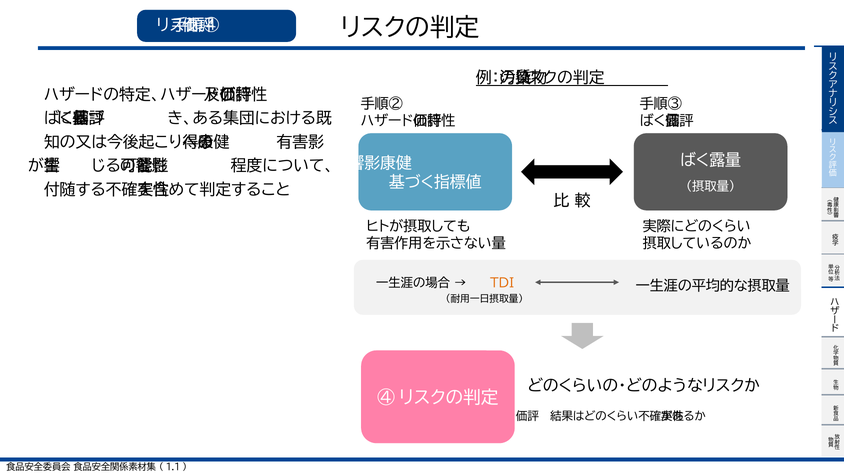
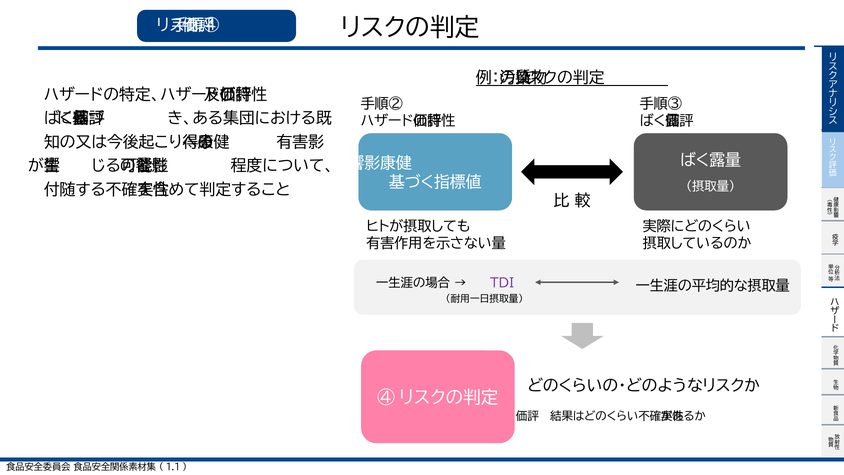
TDI colour: orange -> purple (502, 283)
